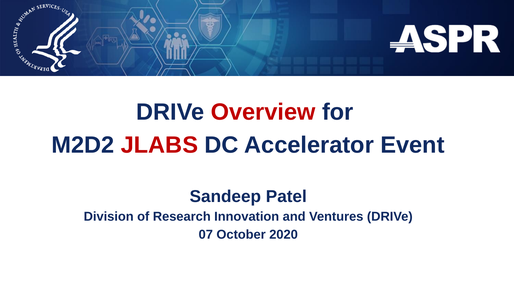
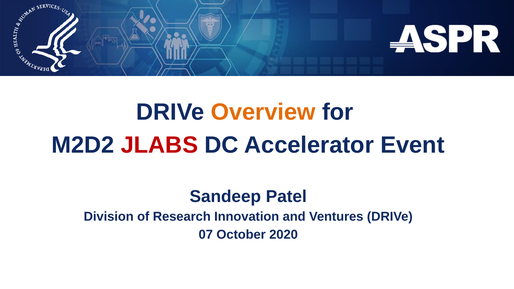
Overview colour: red -> orange (263, 112)
